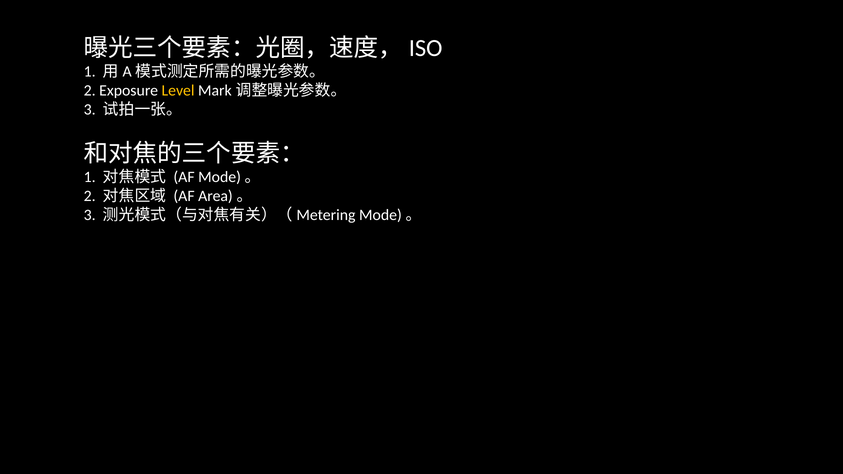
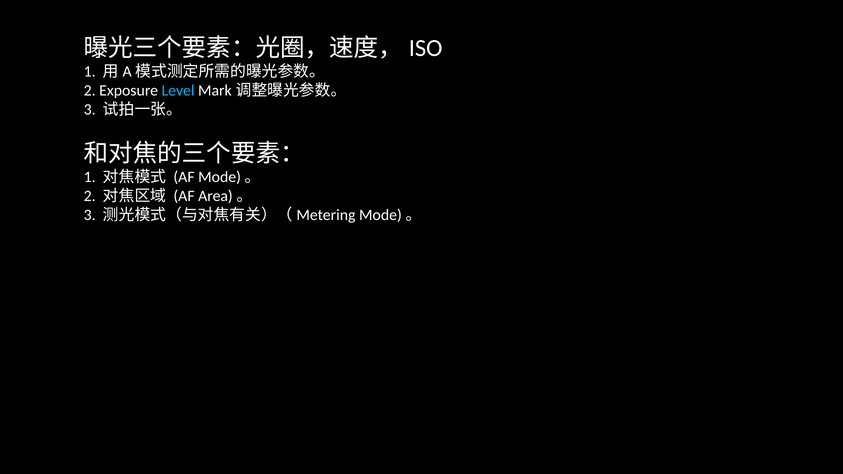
Level colour: yellow -> light blue (178, 91)
